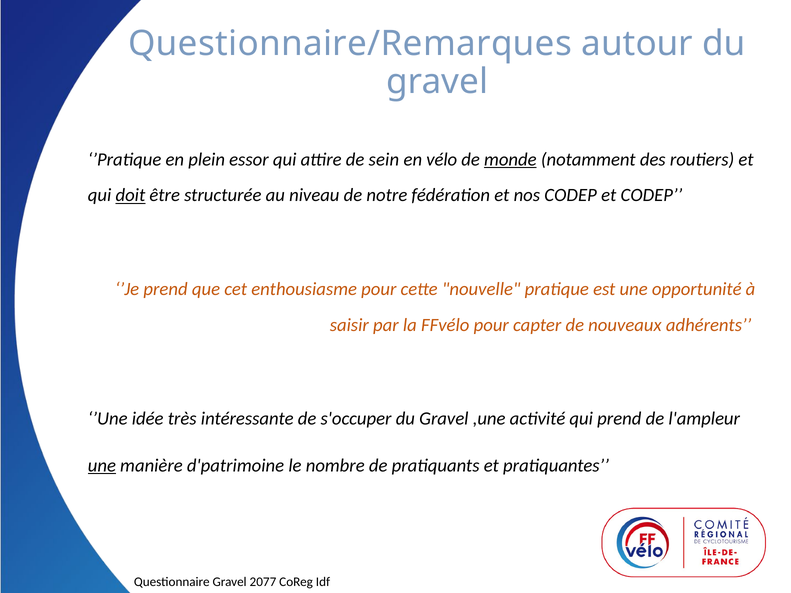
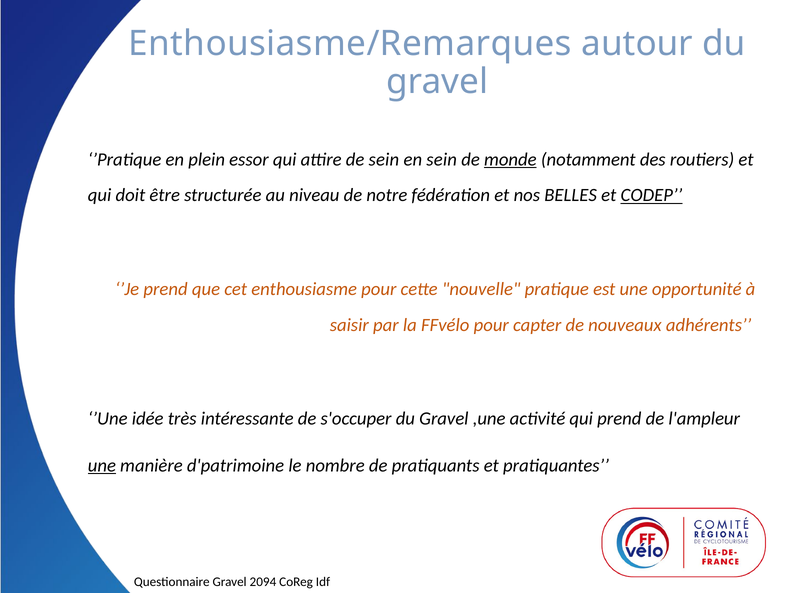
Questionnaire/Remarques: Questionnaire/Remarques -> Enthousiasme/Remarques (350, 44)
en vélo: vélo -> sein (442, 159)
doit underline: present -> none (130, 195)
nos CODEP: CODEP -> BELLES (571, 195)
CODEP underline: none -> present (651, 195)
2077: 2077 -> 2094 (263, 582)
